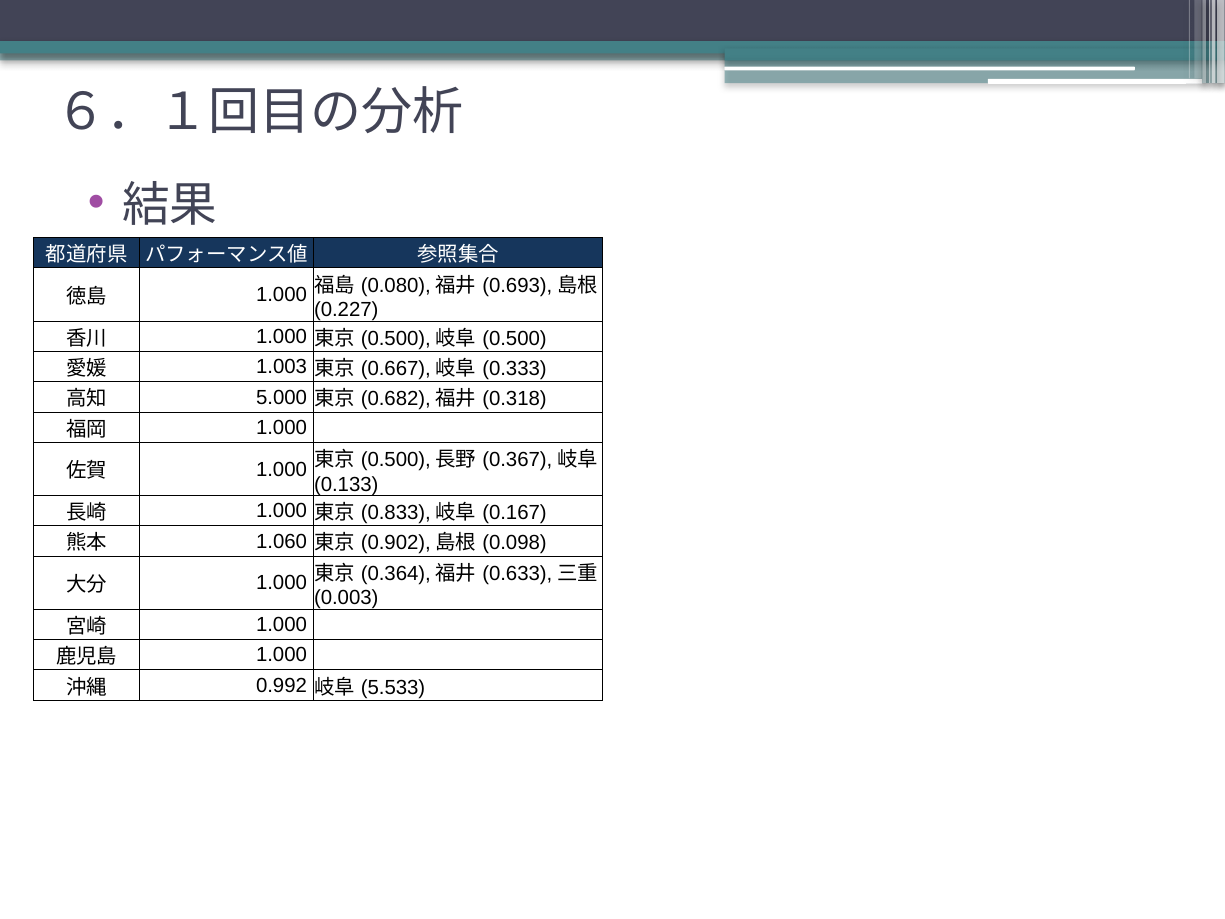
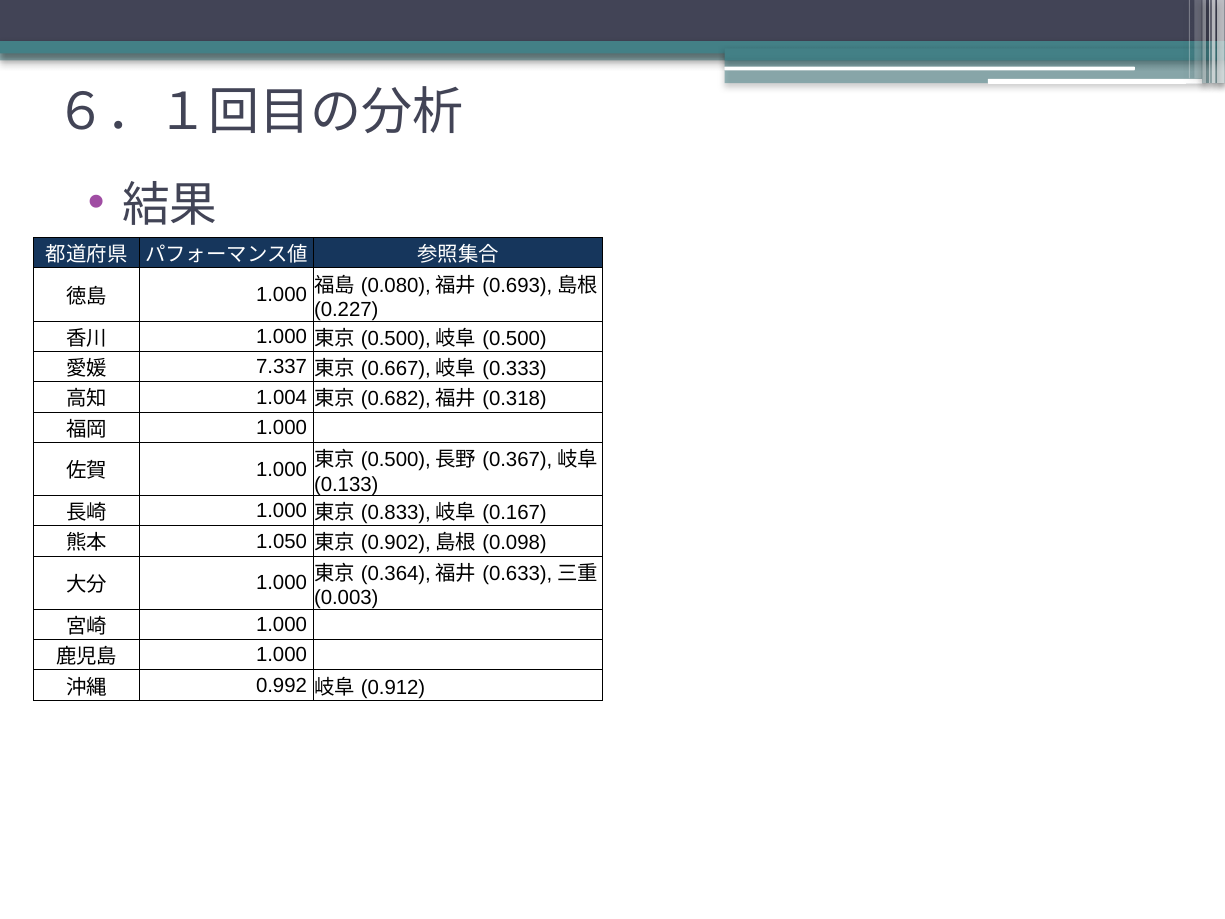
1.003: 1.003 -> 7.337 (282, 367)
5.000: 5.000 -> 1.004 (282, 397)
1.060: 1.060 -> 1.050 (282, 541)
5.533: 5.533 -> 0.912 (393, 687)
